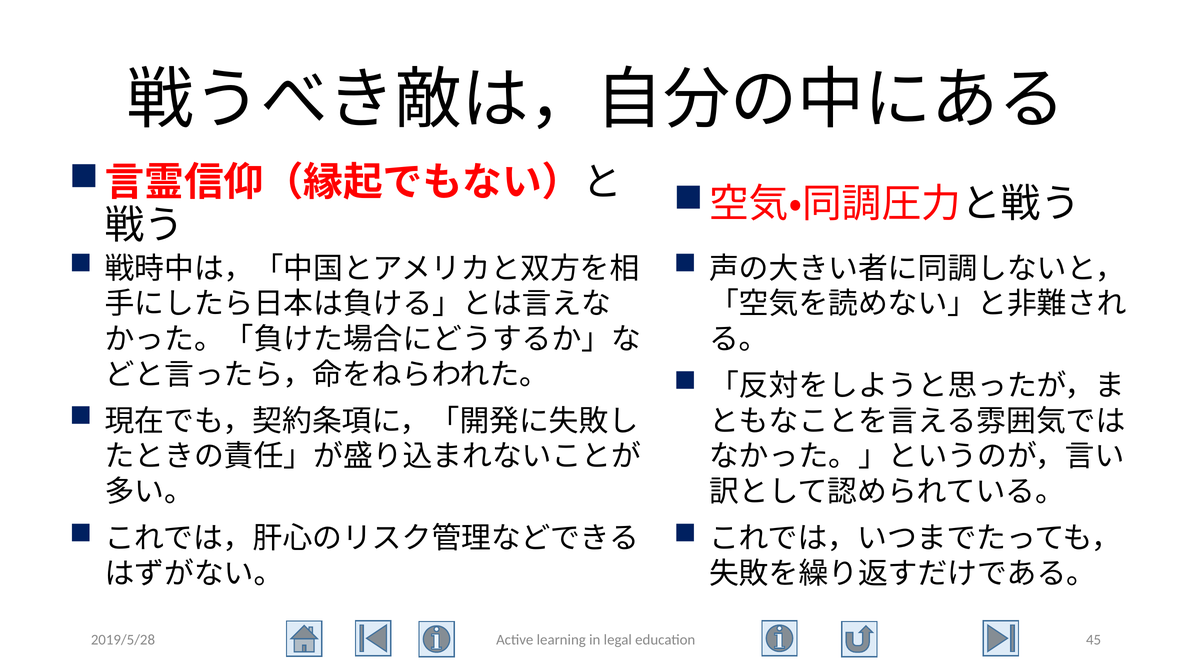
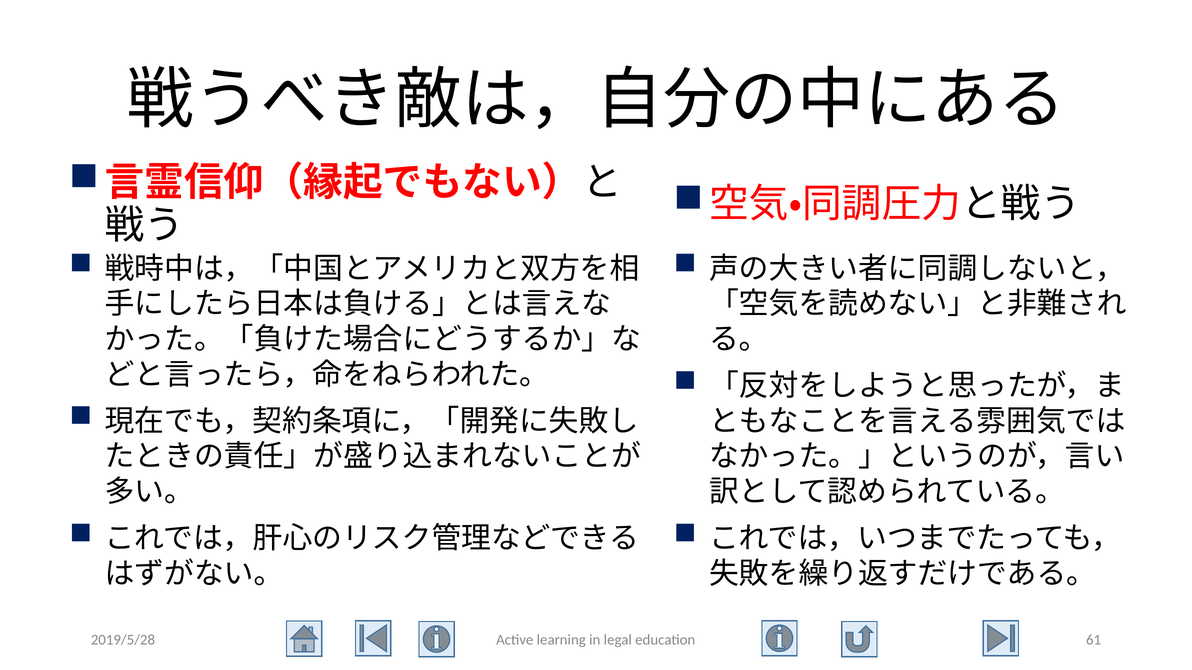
45: 45 -> 61 (1094, 640)
